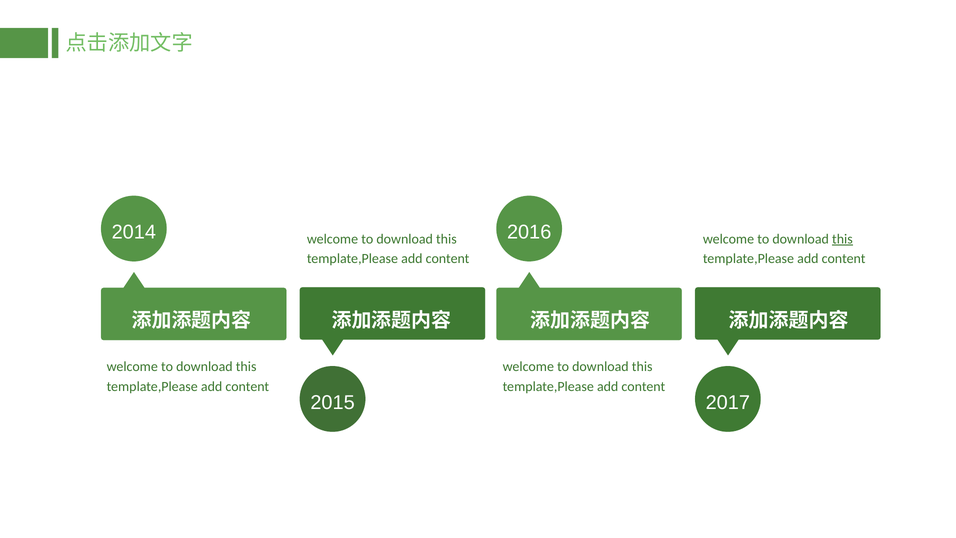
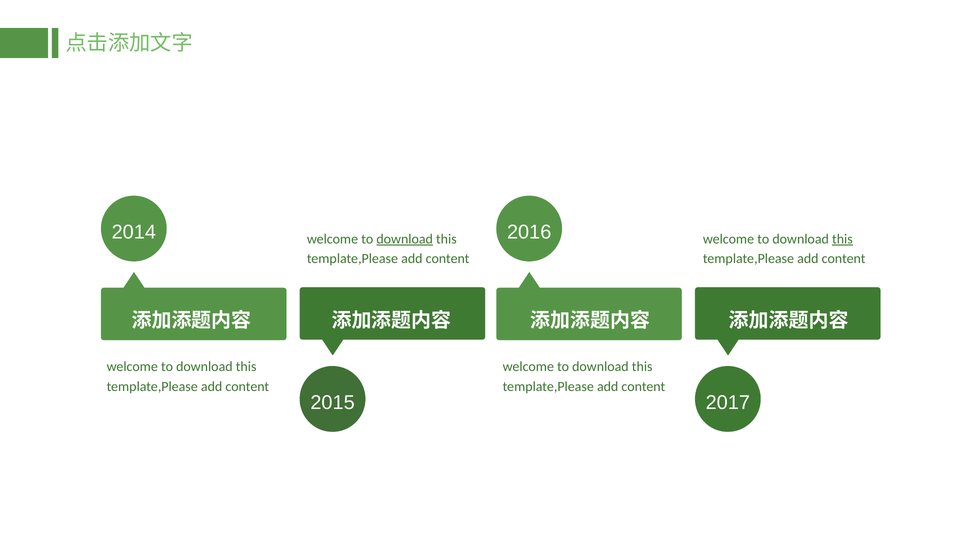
download underline: none -> present (405, 239)
